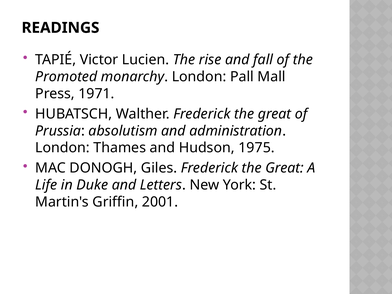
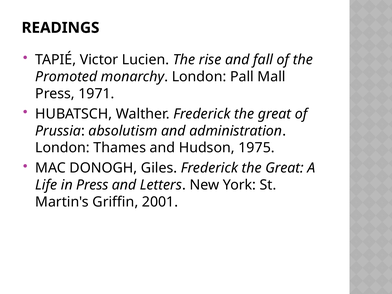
in Duke: Duke -> Press (92, 185)
